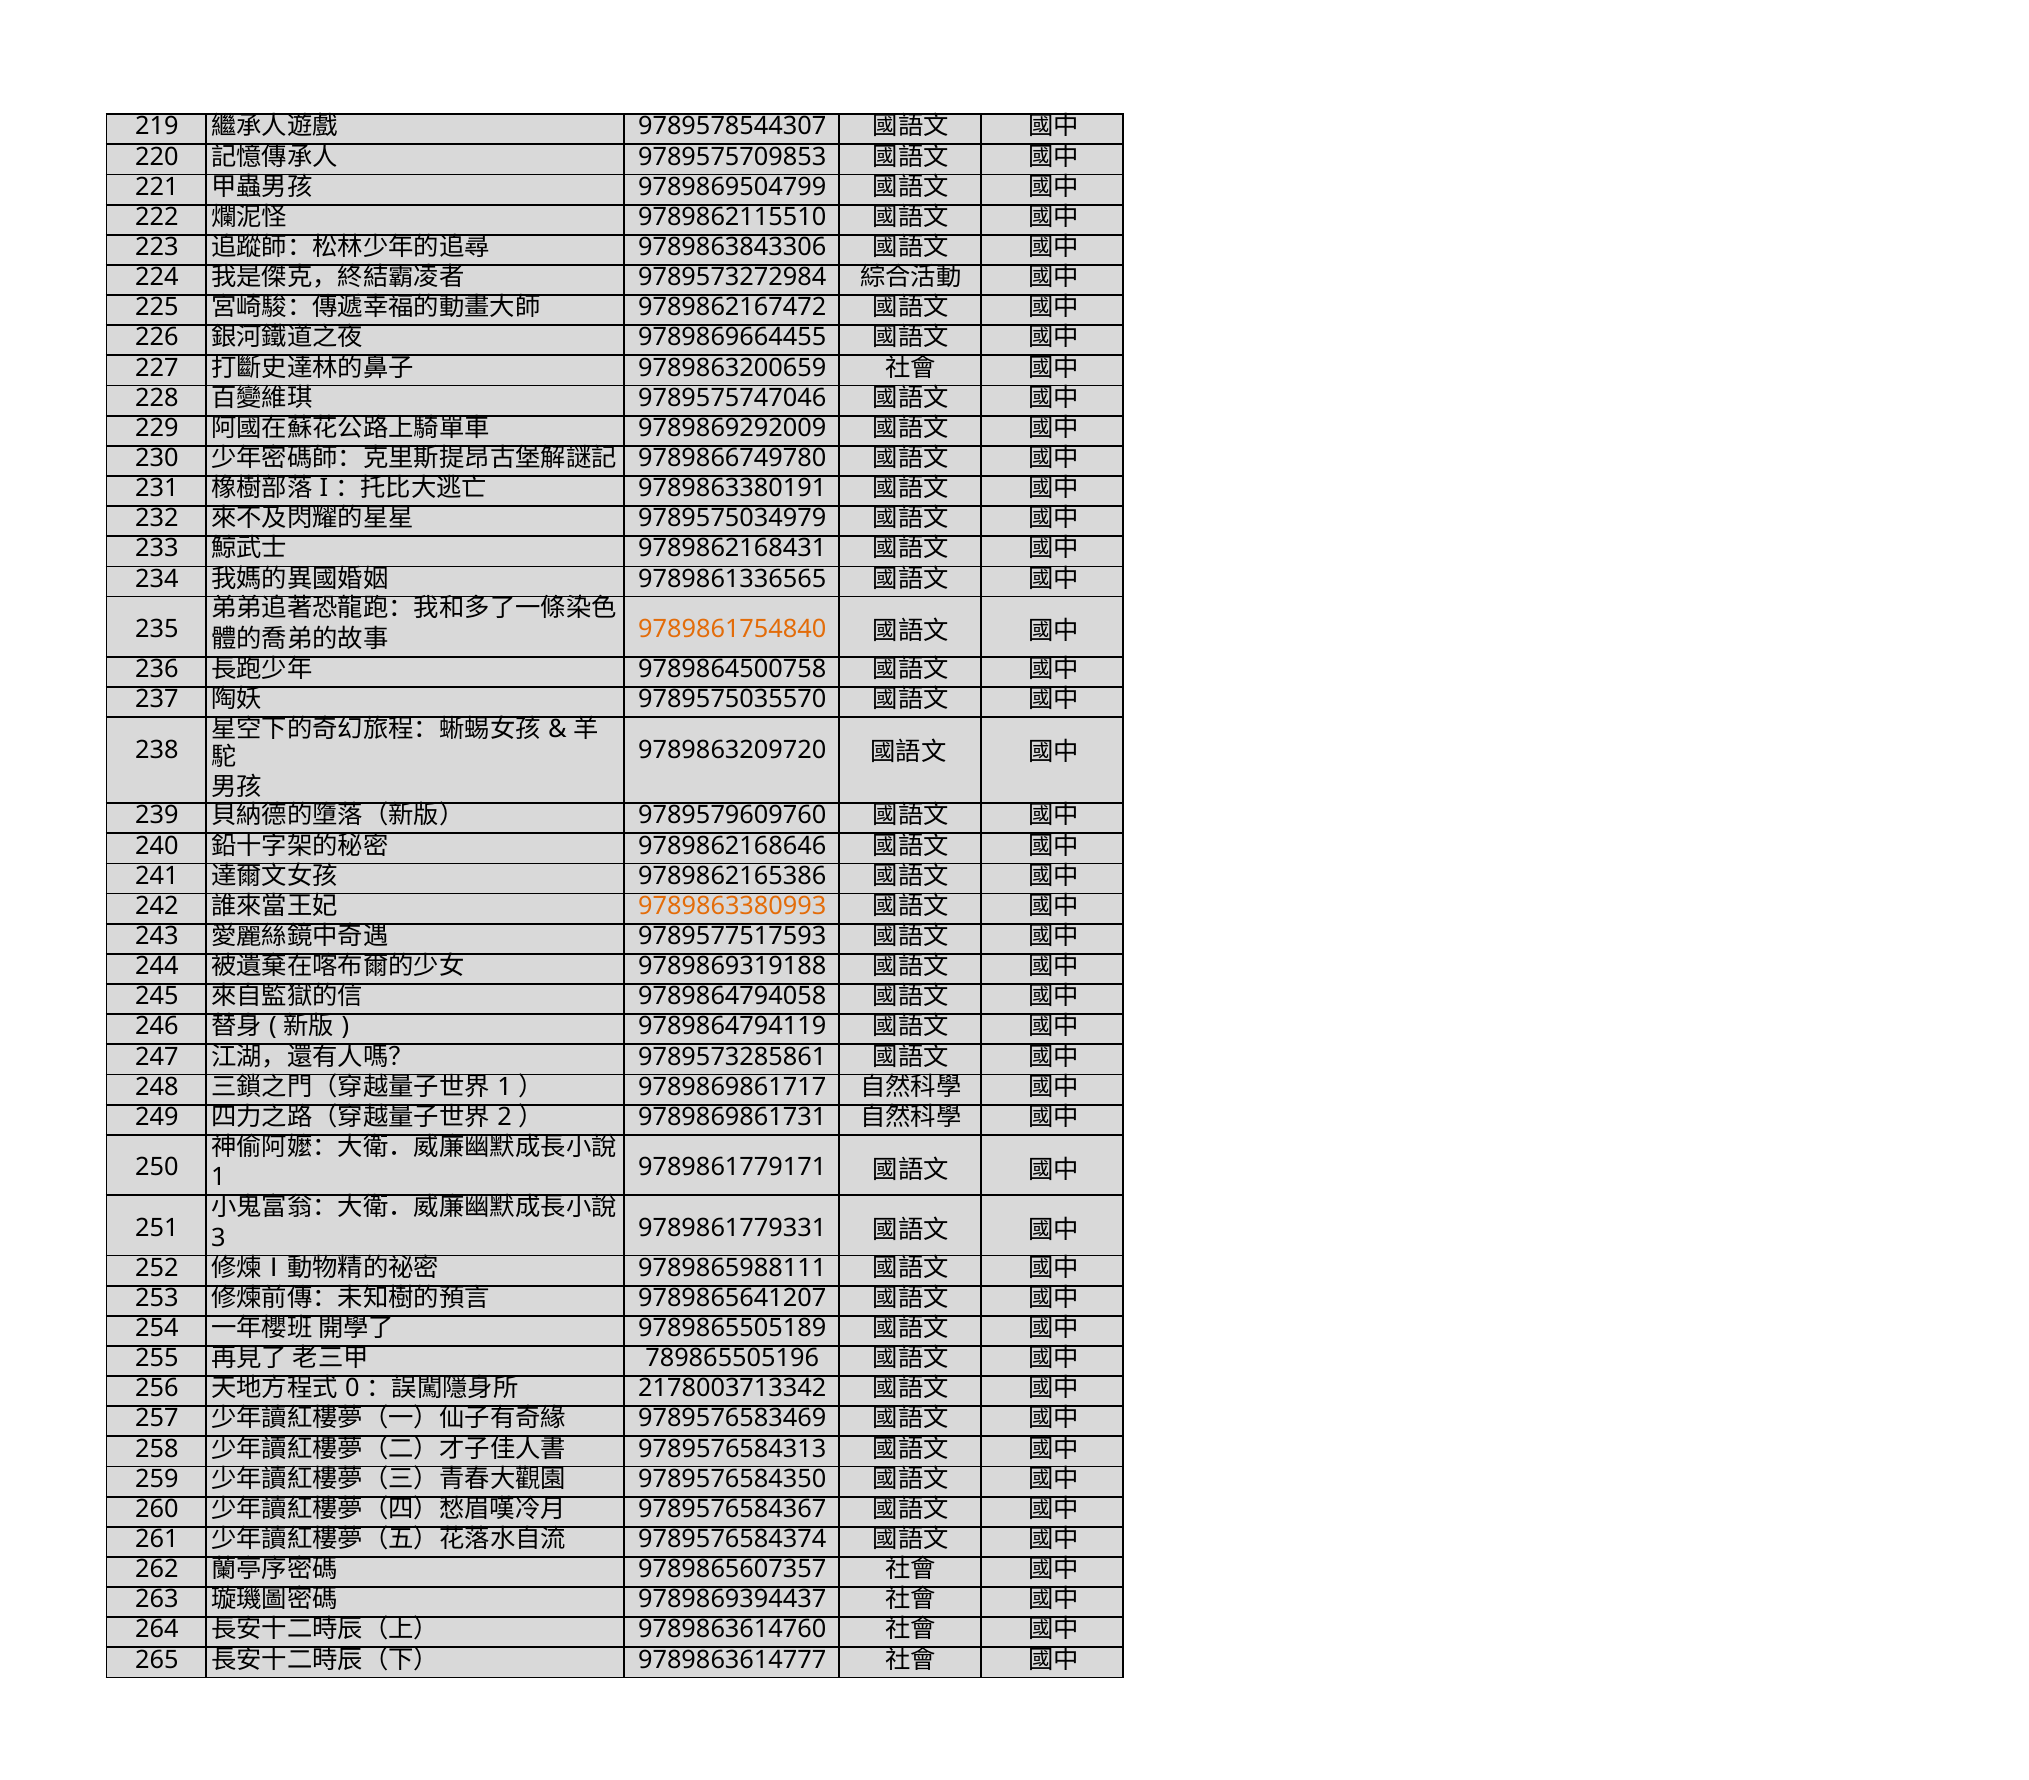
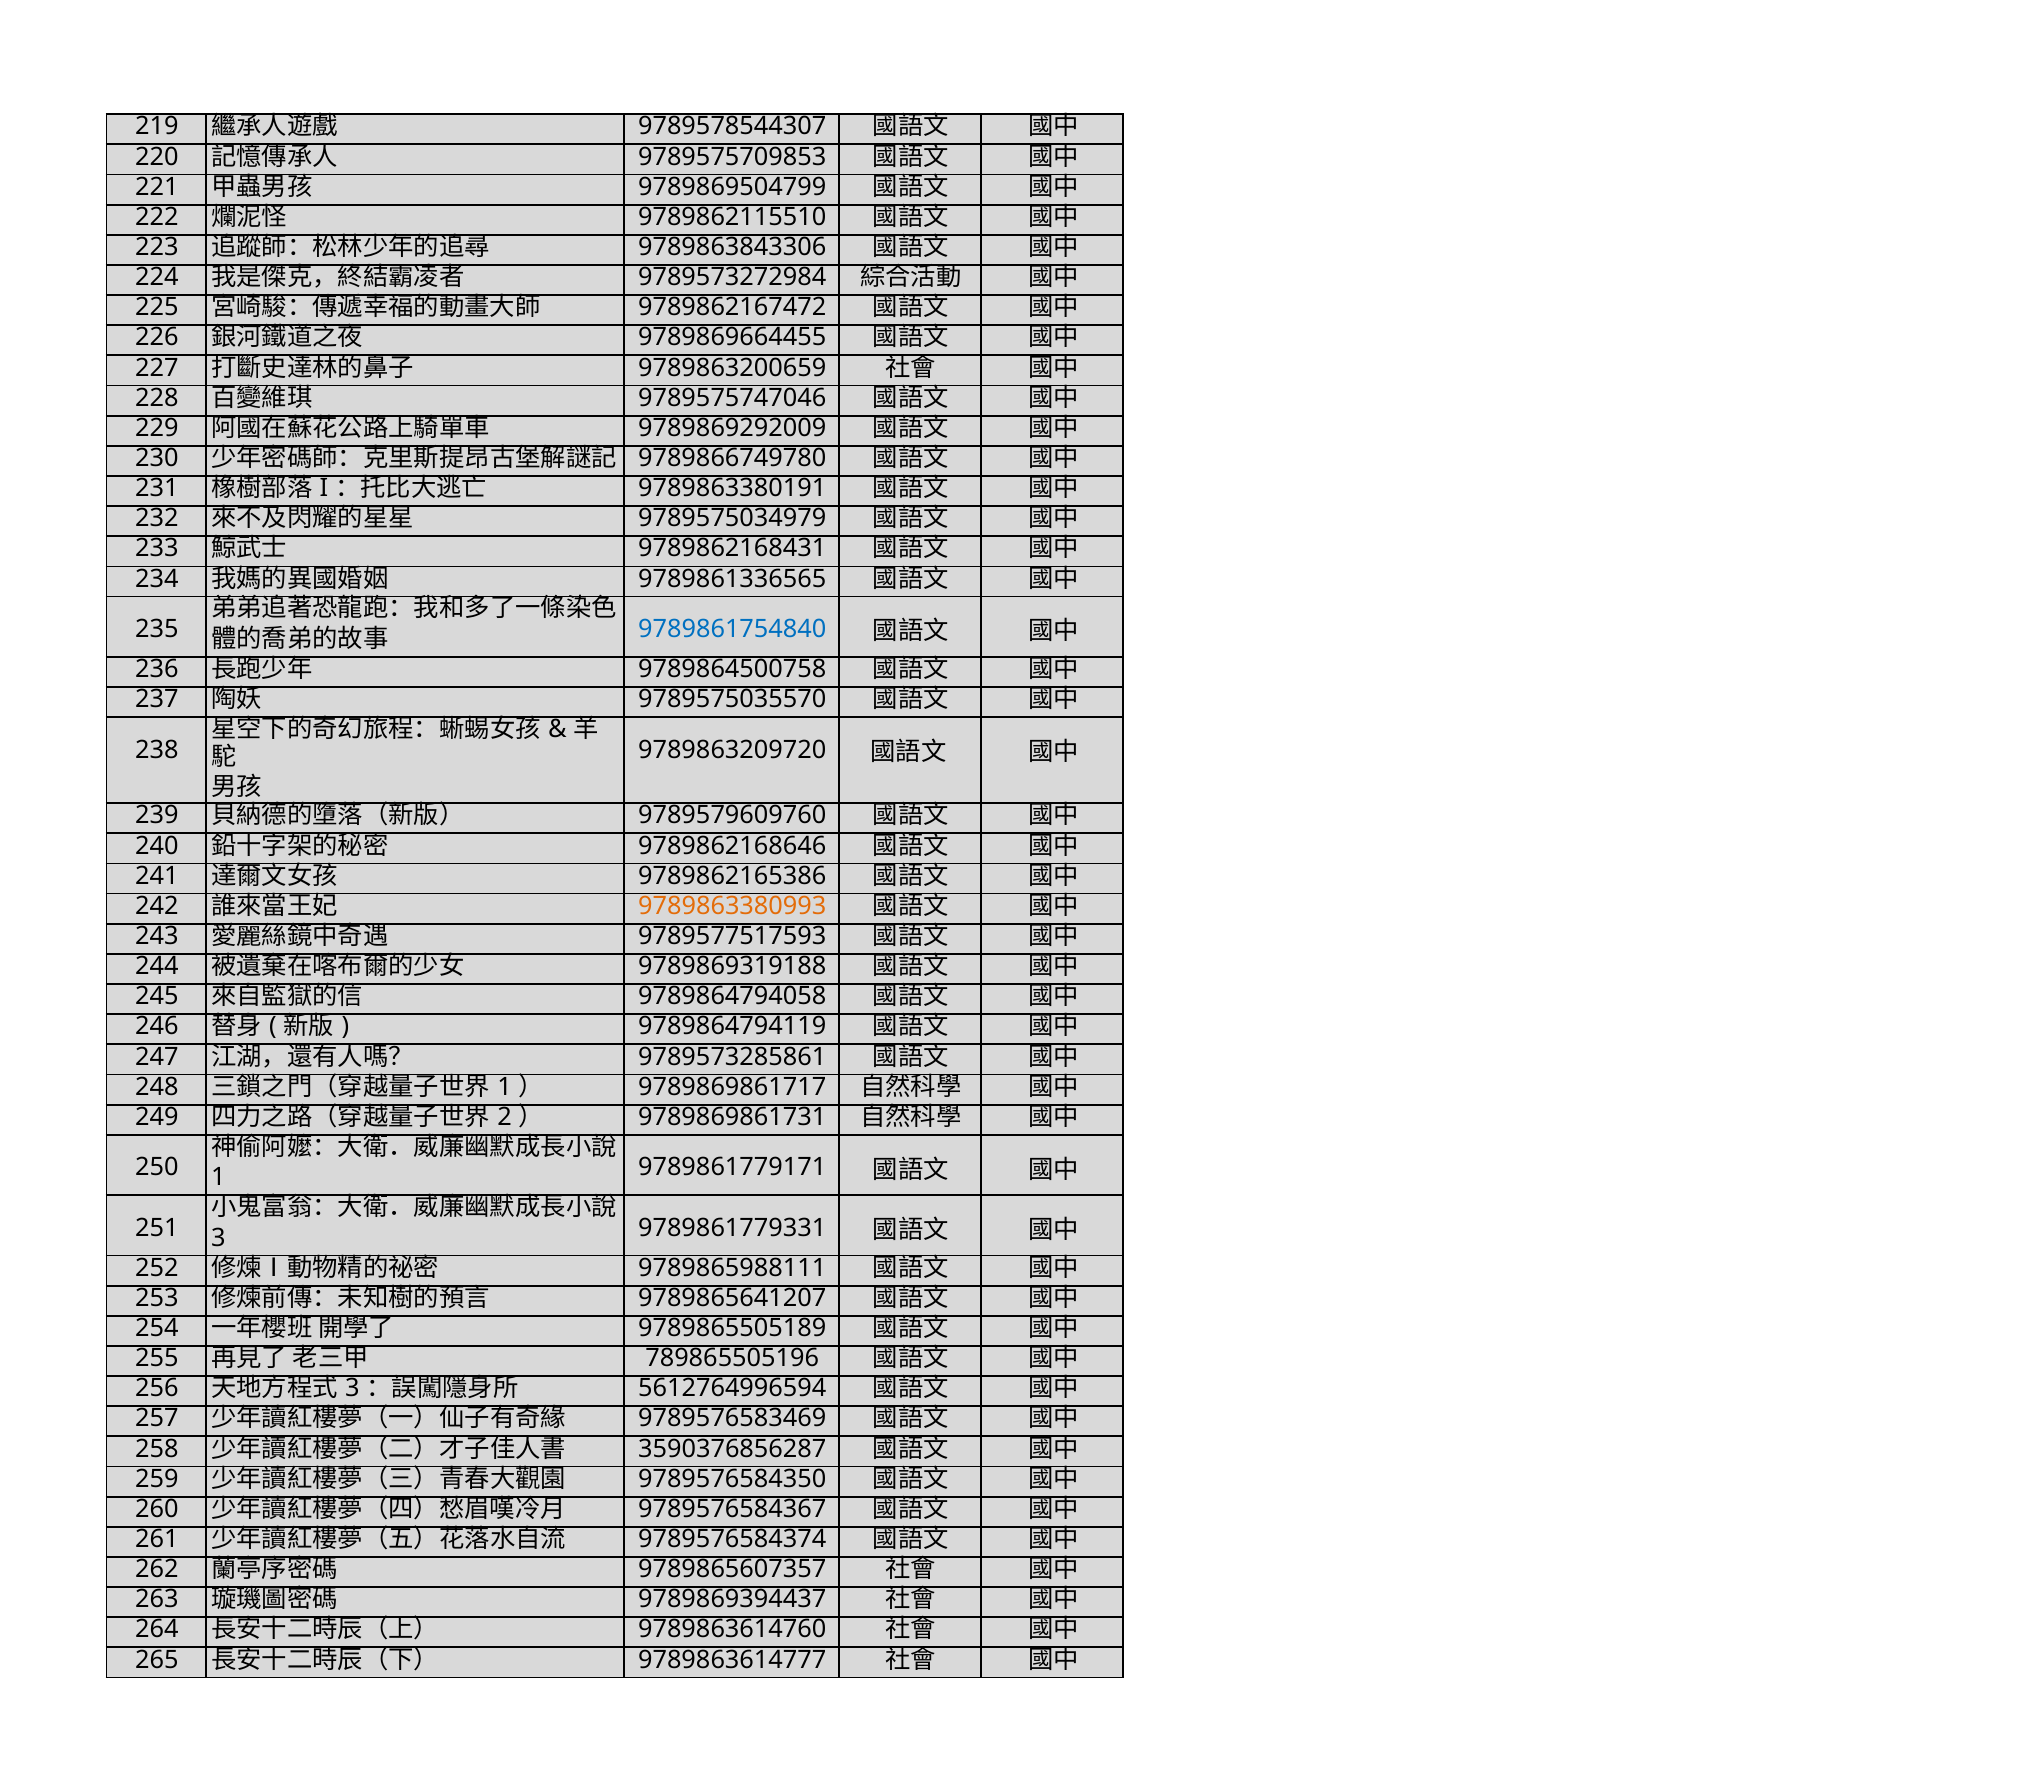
9789861754840 colour: orange -> blue (732, 629)
0: 0 -> 3 (352, 1388)
2178003713342: 2178003713342 -> 5612764996594 (732, 1388)
9789576584313: 9789576584313 -> 3590376856287 (732, 1448)
